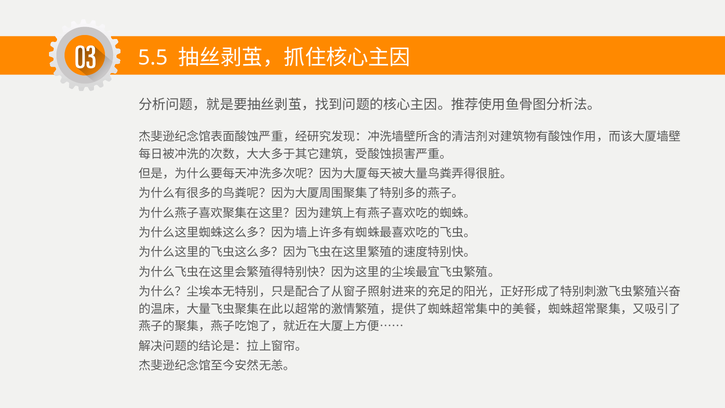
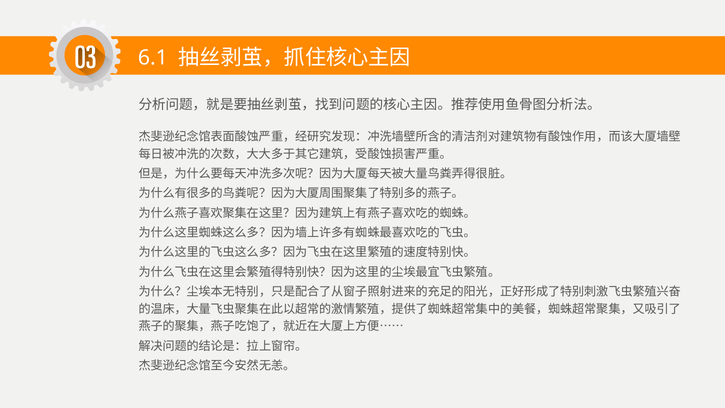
5.5: 5.5 -> 6.1 (153, 58)
